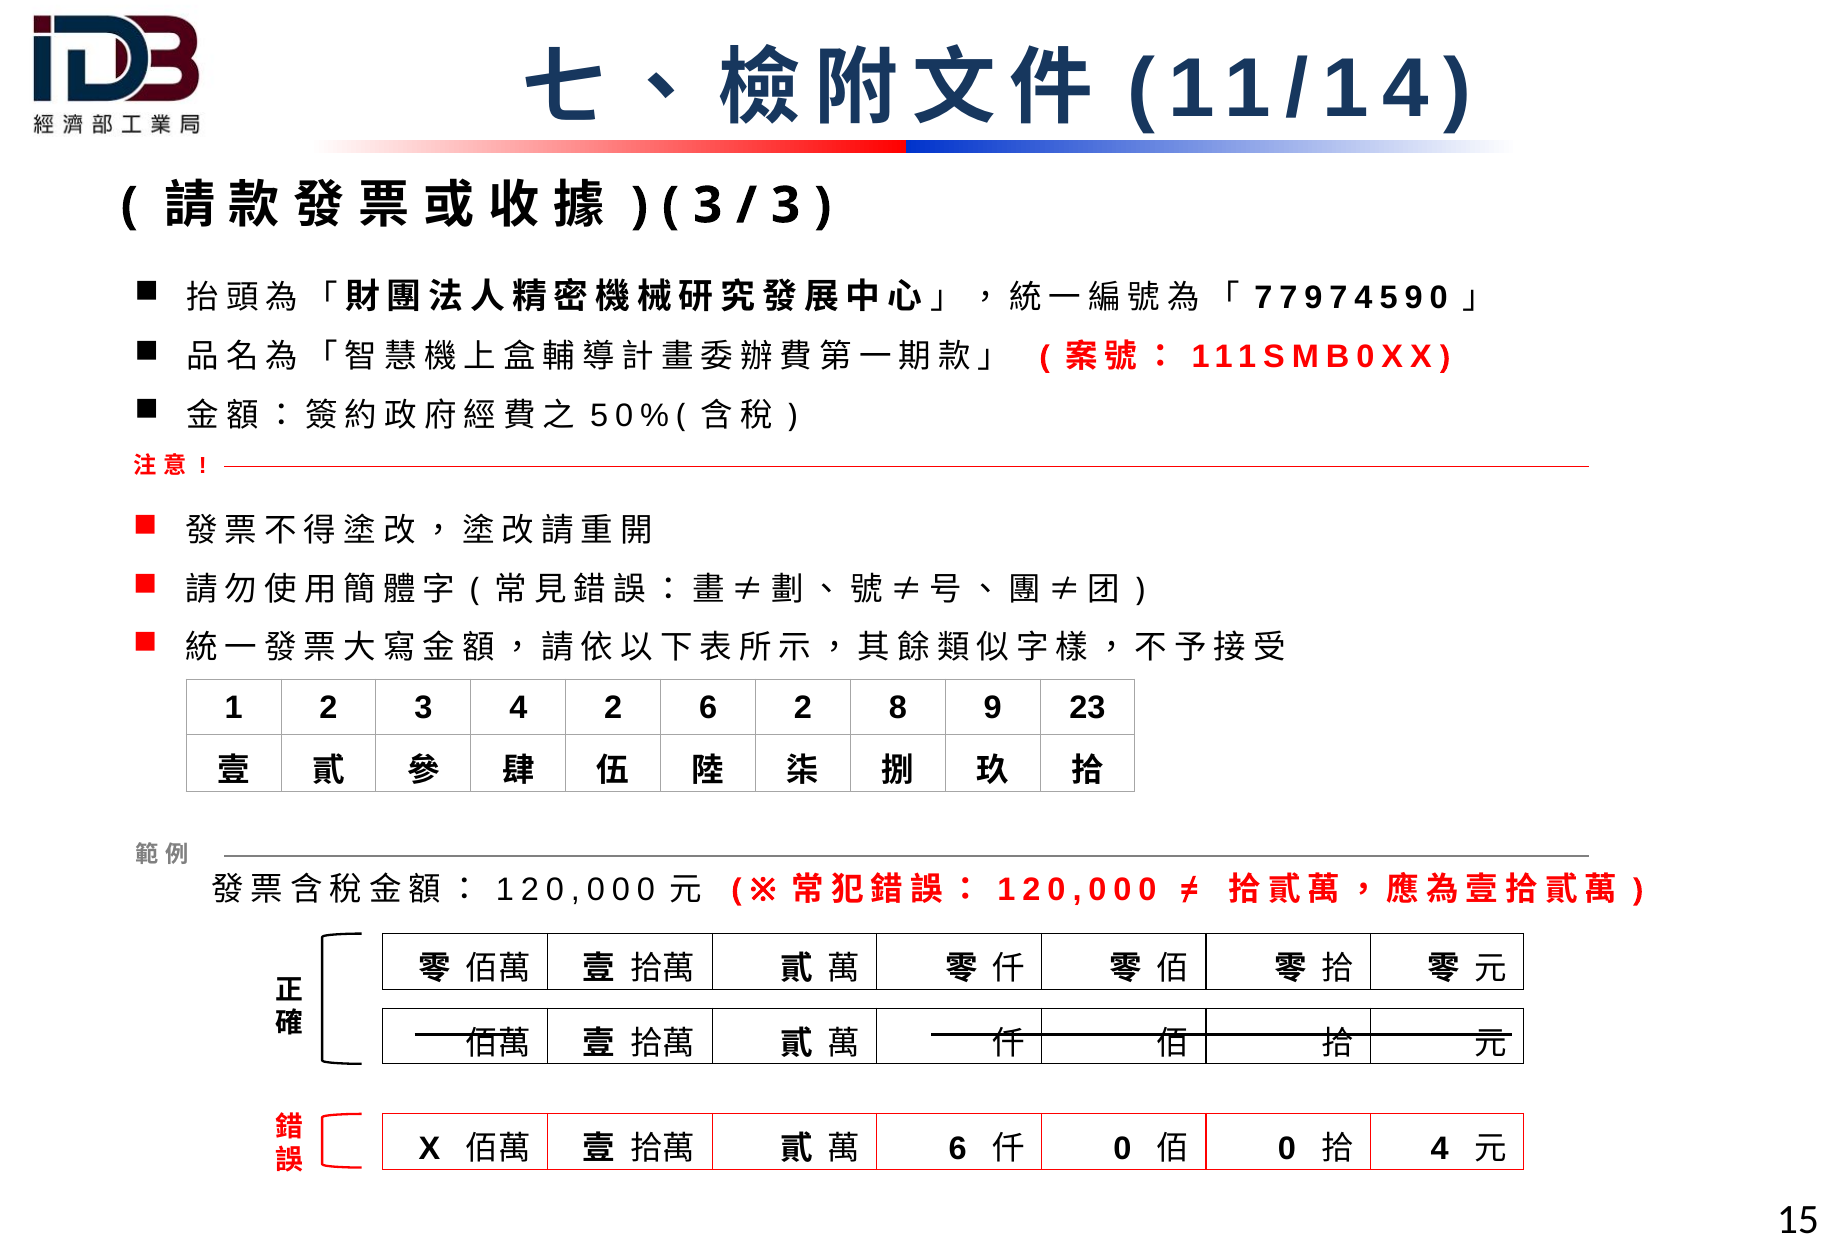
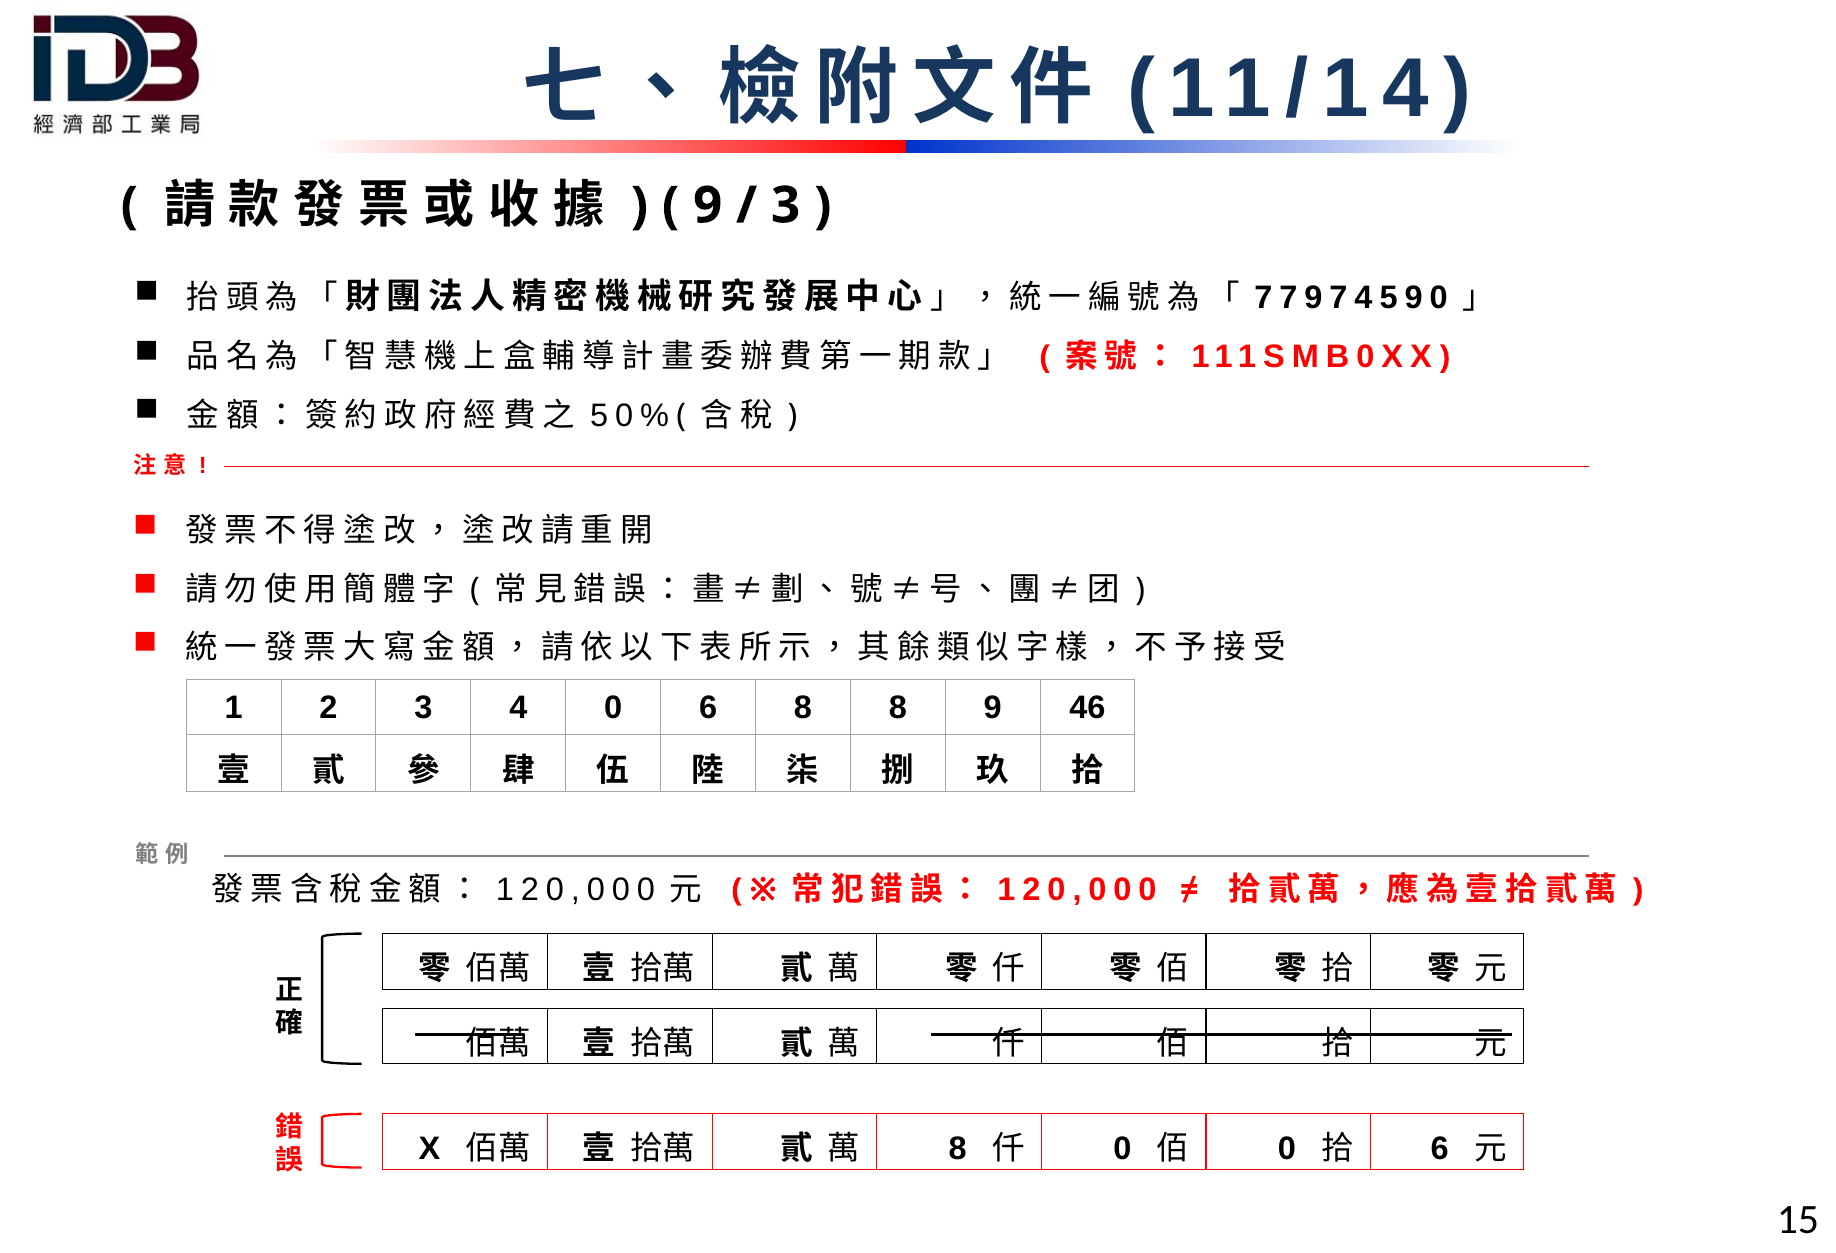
3: 3 -> 9 (708, 206)
4 2: 2 -> 0 (613, 708)
6 2: 2 -> 8 (803, 708)
23: 23 -> 46 (1087, 708)
6: 6 -> 8 (958, 1149)
4: 4 -> 6 (1440, 1149)
